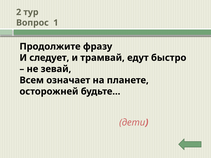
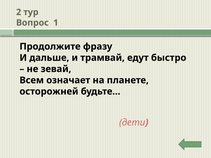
следует: следует -> дальше (49, 58)
